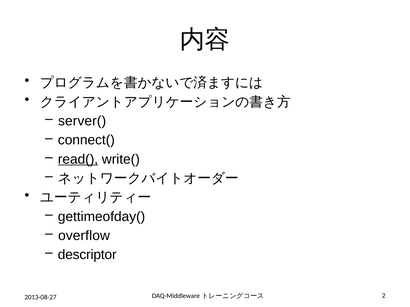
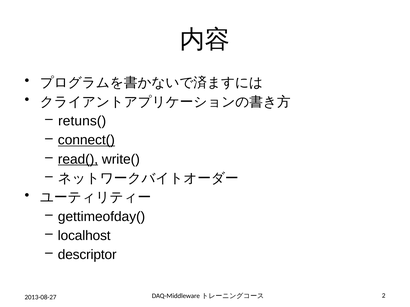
server(: server( -> retuns( (82, 121)
connect( underline: none -> present (86, 140)
overflow: overflow -> localhost (84, 236)
